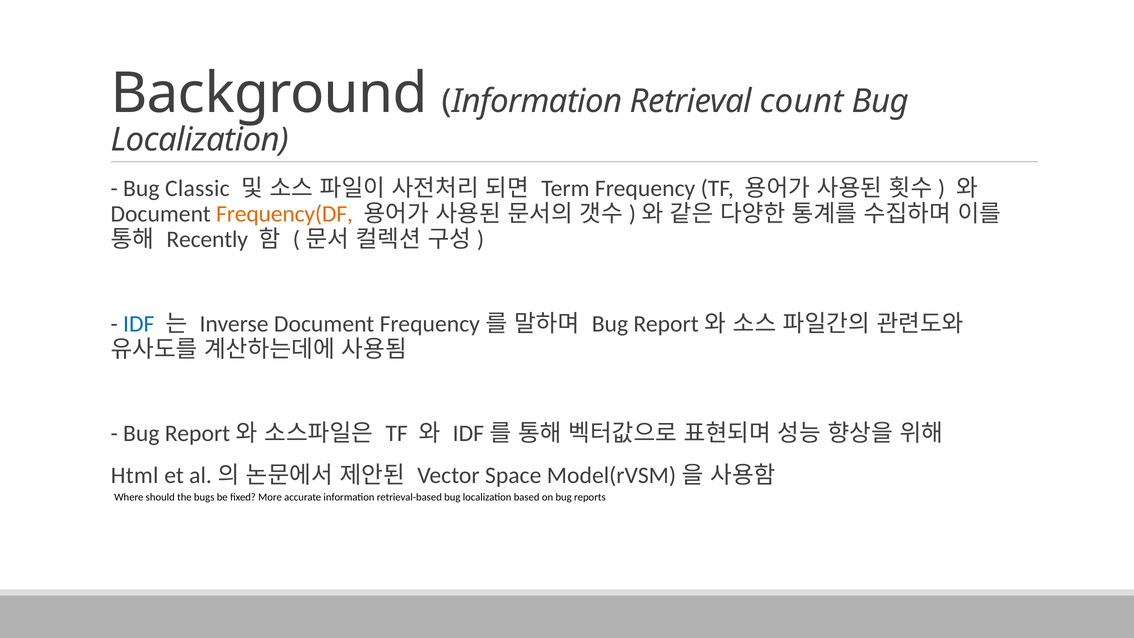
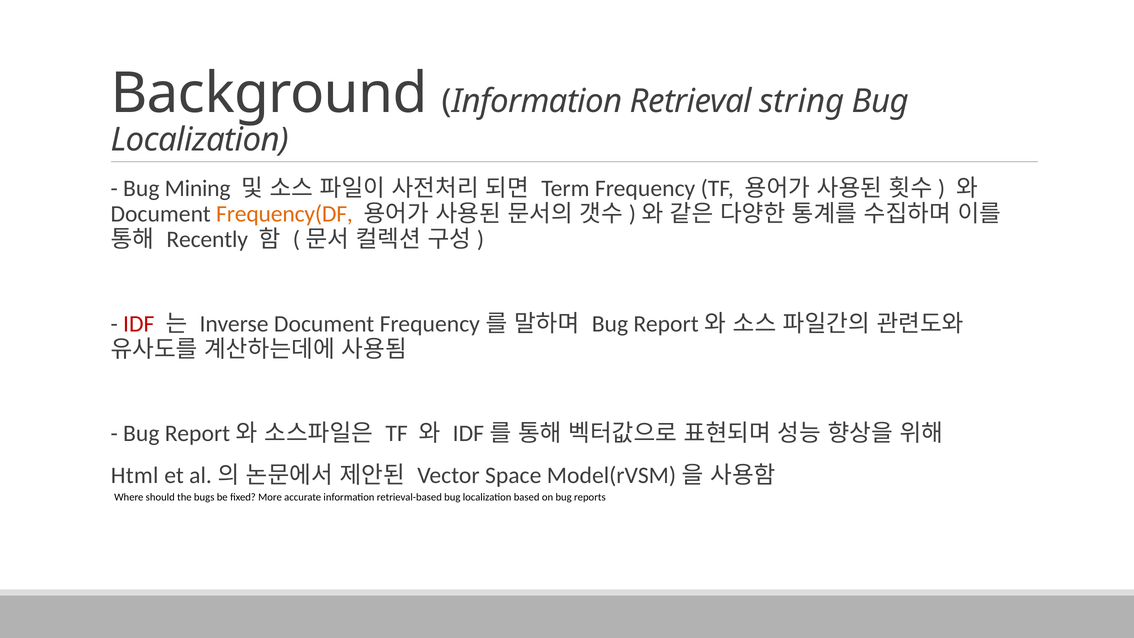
count: count -> string (802, 101)
Classic: Classic -> Mining (198, 189)
IDF colour: blue -> red (139, 324)
